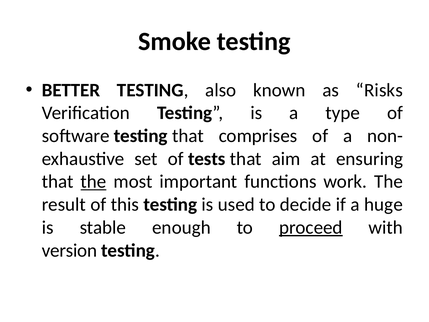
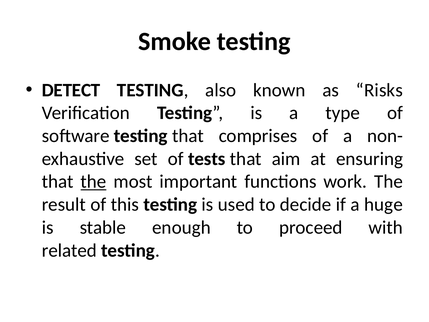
BETTER: BETTER -> DETECT (71, 90)
proceed underline: present -> none (311, 227)
version: version -> related (69, 250)
